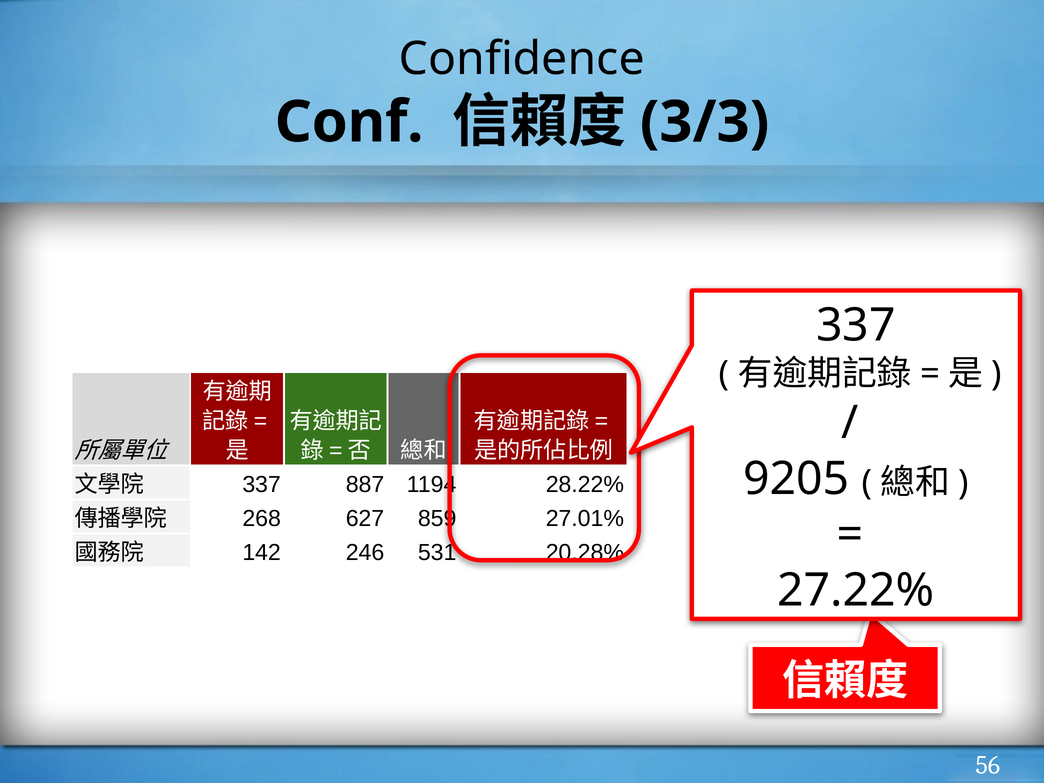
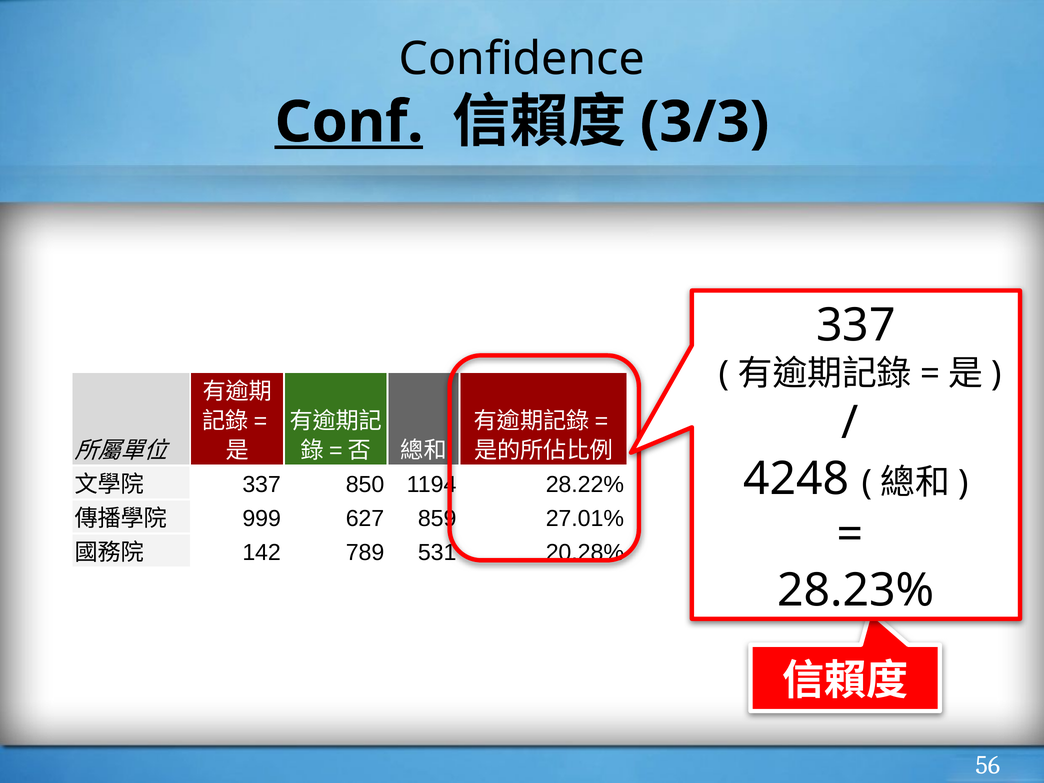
Conf underline: none -> present (349, 122)
9205: 9205 -> 4248 (796, 479)
887: 887 -> 850 (365, 485)
268: 268 -> 999 (262, 519)
246: 246 -> 789 (365, 553)
27.22%: 27.22% -> 28.23% (856, 590)
